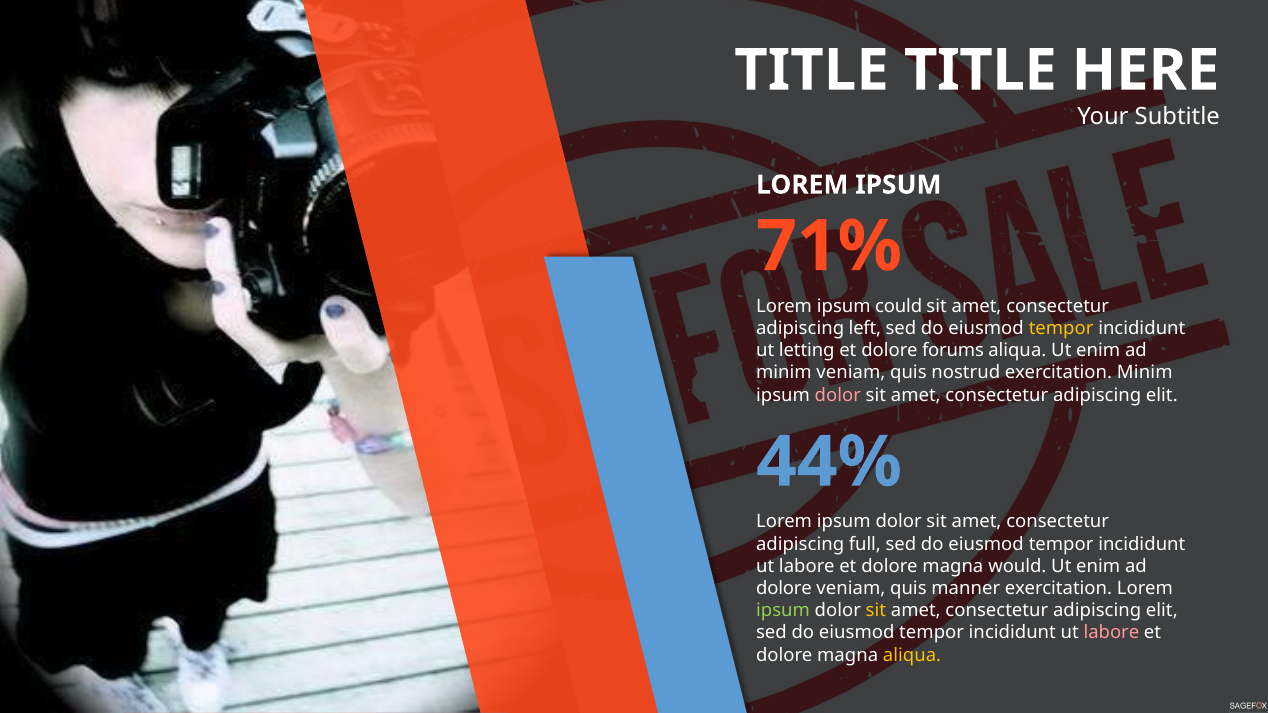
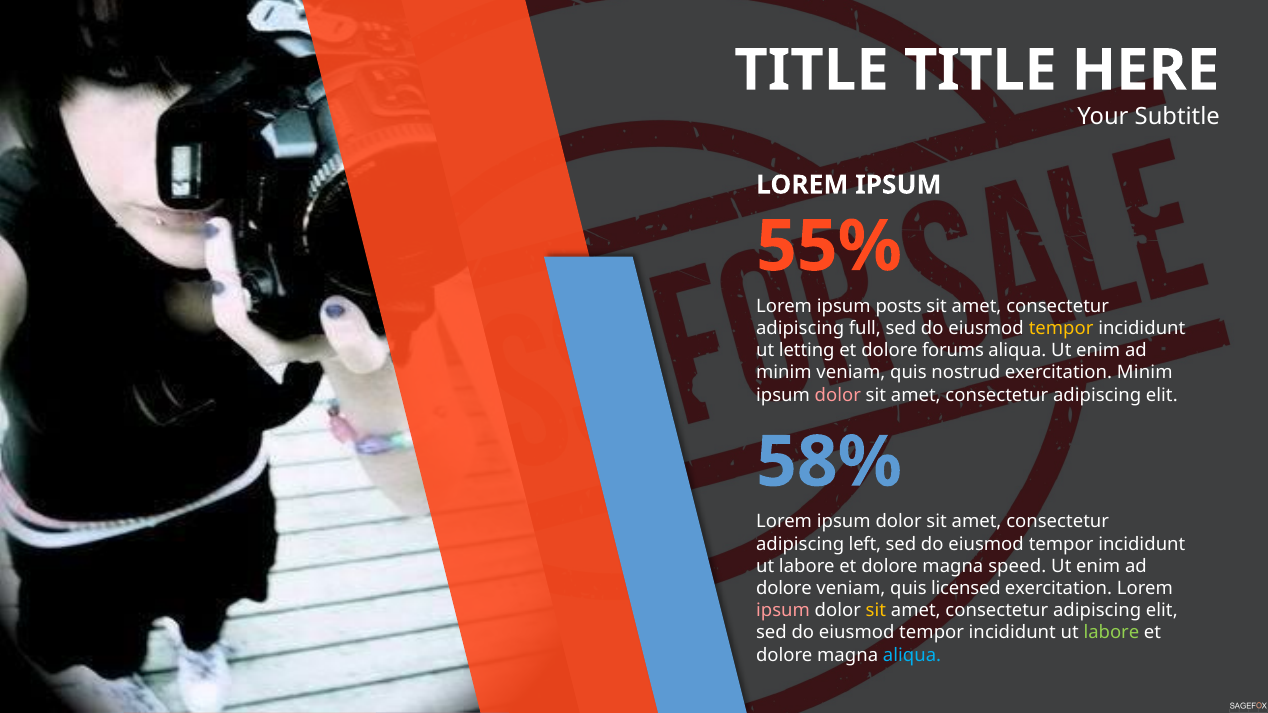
71%: 71% -> 55% (829, 247)
could: could -> posts (899, 306)
left: left -> full (865, 329)
44%: 44% -> 58% (829, 462)
full: full -> left (865, 544)
would: would -> speed (1017, 566)
manner: manner -> licensed (966, 589)
ipsum colour: light green -> pink (783, 611)
labore colour: pink -> light green (1111, 633)
aliqua colour: yellow -> light blue (912, 655)
